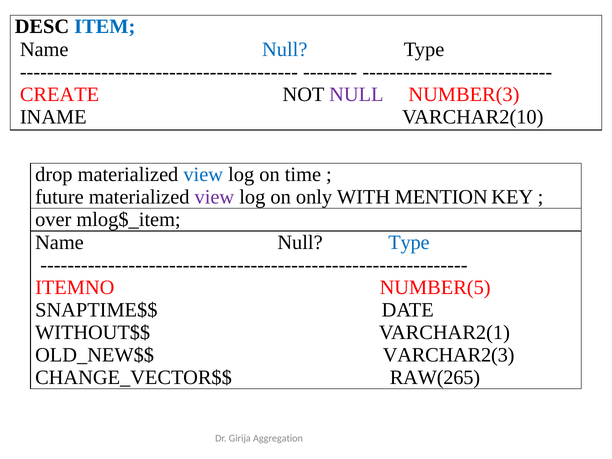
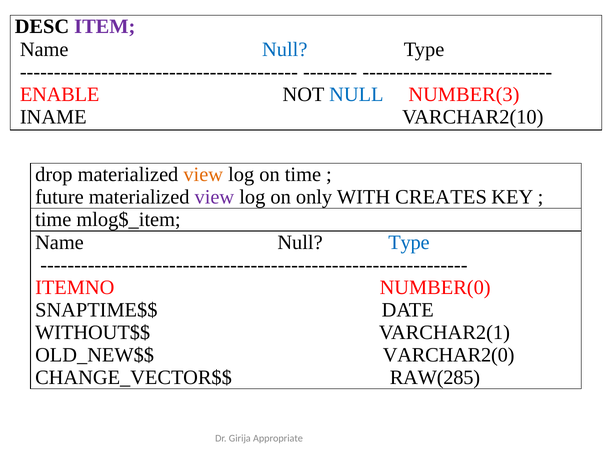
ITEM colour: blue -> purple (105, 27)
CREATE: CREATE -> ENABLE (60, 94)
NULL colour: purple -> blue (356, 94)
view colour: blue -> orange (203, 175)
MENTION: MENTION -> CREATES (441, 197)
over: over -> time (53, 220)
NUMBER(5: NUMBER(5 -> NUMBER(0 (435, 287)
VARCHAR2(3: VARCHAR2(3 -> VARCHAR2(0 (449, 355)
RAW(265: RAW(265 -> RAW(285 (435, 378)
Aggregation: Aggregation -> Appropriate (278, 438)
